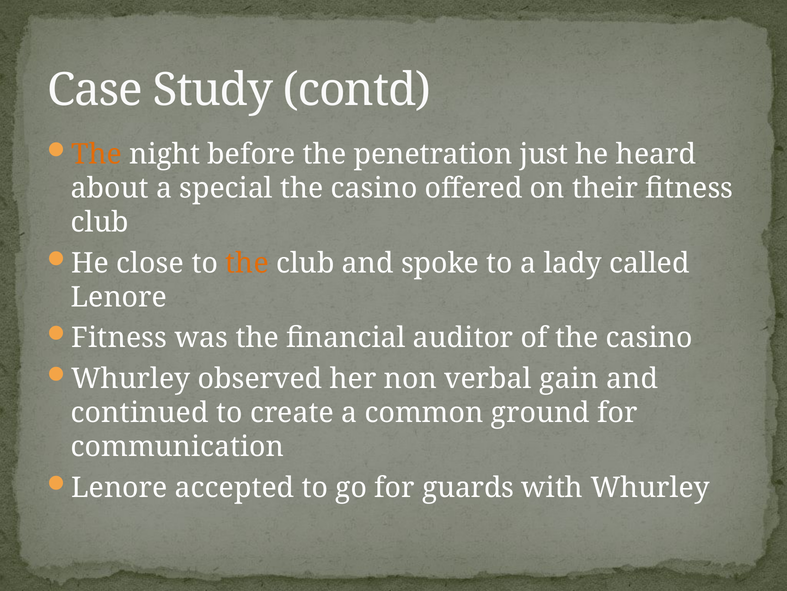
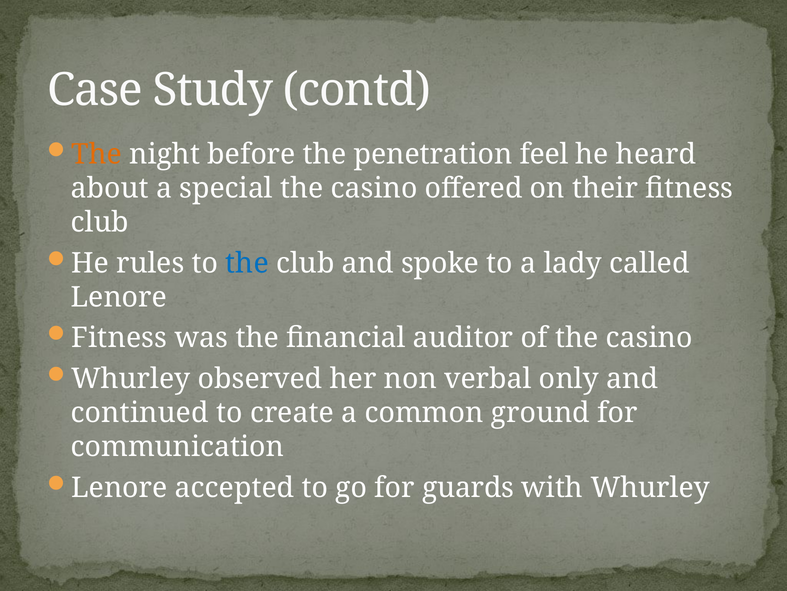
just: just -> feel (544, 154)
close: close -> rules (150, 263)
the colour: orange -> blue (247, 263)
gain: gain -> only (569, 378)
